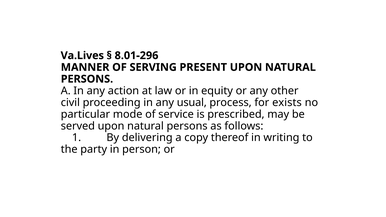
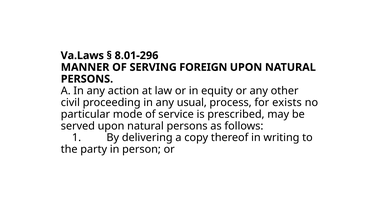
Va.Lives: Va.Lives -> Va.Laws (82, 56)
PRESENT: PRESENT -> FOREIGN (203, 67)
